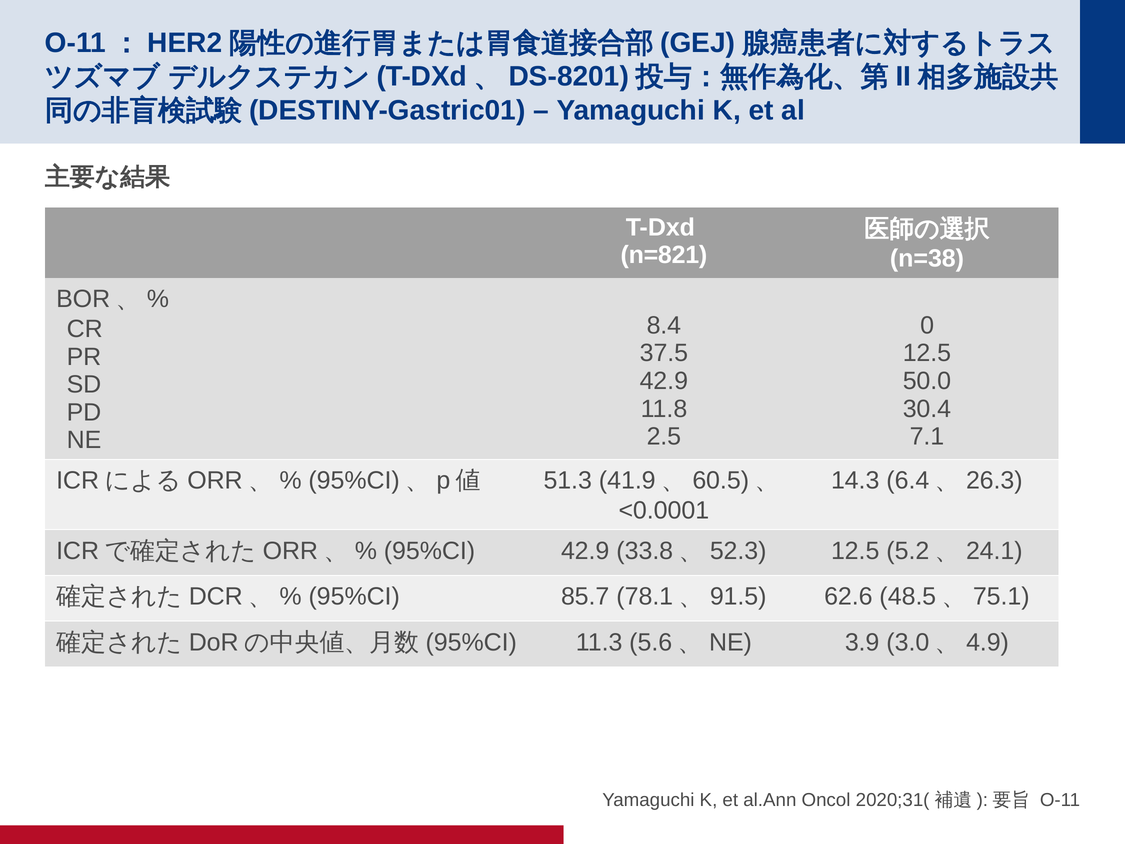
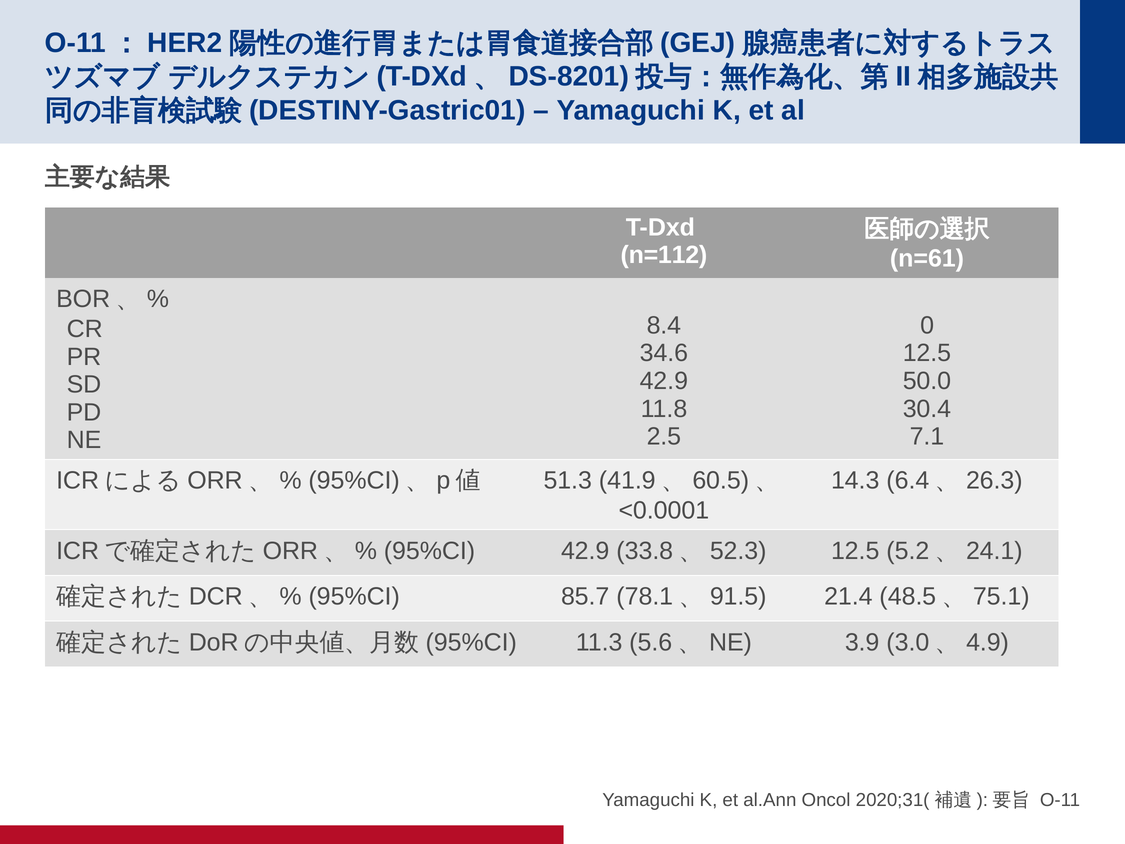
n=821: n=821 -> n=112 (664, 255)
n=38: n=38 -> n=61 (927, 259)
37.5: 37.5 -> 34.6 (664, 353)
62.6: 62.6 -> 21.4 (848, 597)
